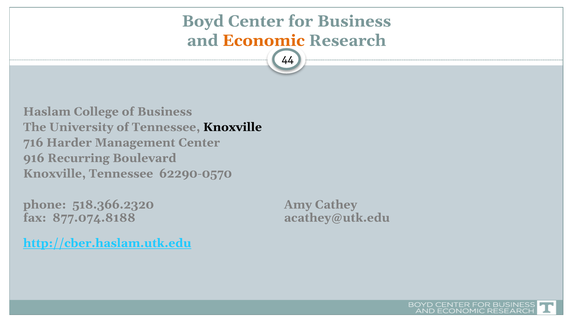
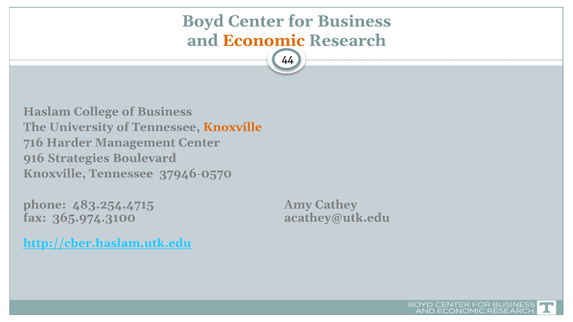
Knoxville colour: black -> orange (233, 127)
Recurring: Recurring -> Strategies (78, 158)
62290-0570: 62290-0570 -> 37946-0570 (196, 174)
518.366.2320: 518.366.2320 -> 483.254.4715 (113, 205)
877.074.8188: 877.074.8188 -> 365.974.3100 (94, 218)
